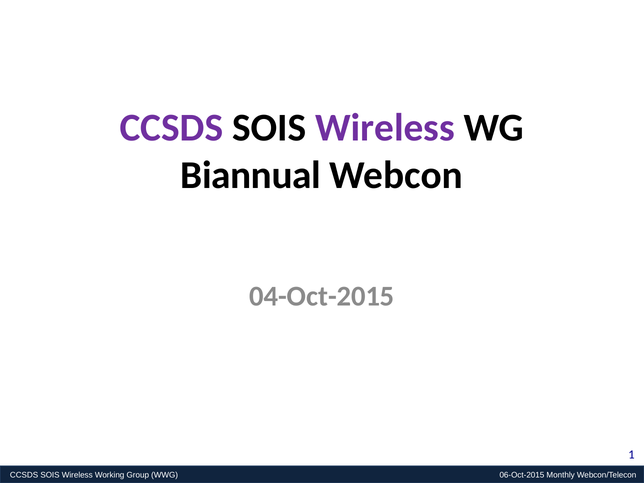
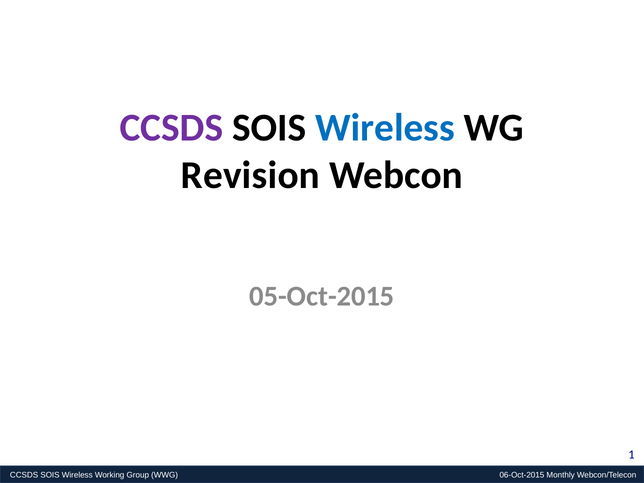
Wireless colour: purple -> blue (385, 128)
Biannual: Biannual -> Revision (250, 175)
04-Oct-2015: 04-Oct-2015 -> 05-Oct-2015 (322, 296)
